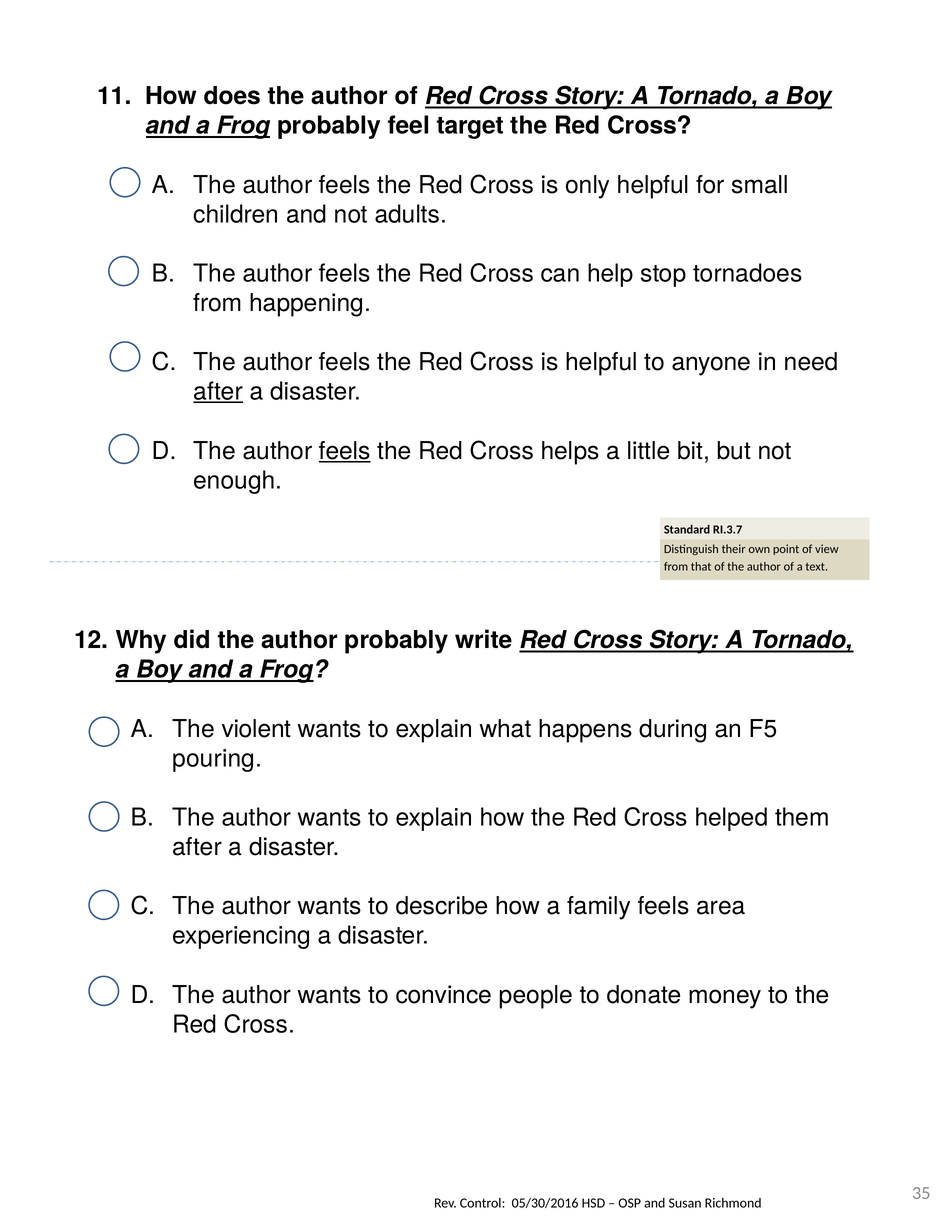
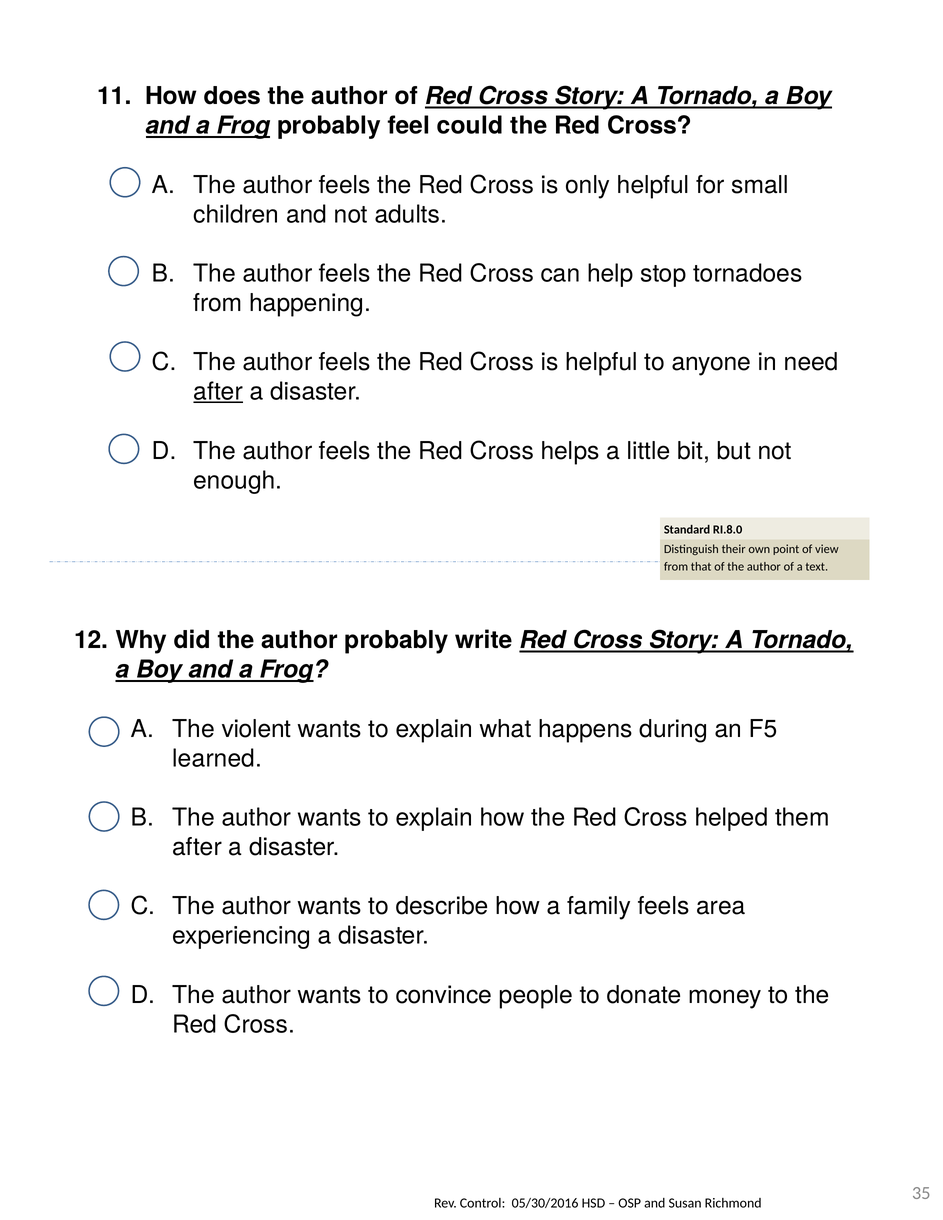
target: target -> could (470, 126)
feels underline: present -> none (345, 451)
RI.3.7: RI.3.7 -> RI.8.0 (728, 530)
pouring: pouring -> learned (217, 759)
